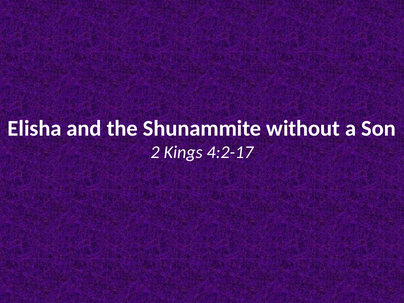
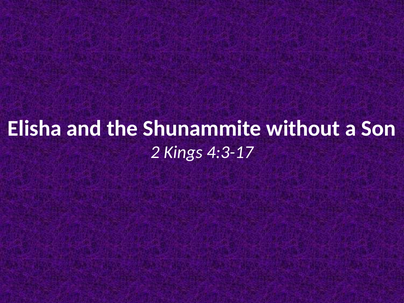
4:2-17: 4:2-17 -> 4:3-17 (230, 152)
